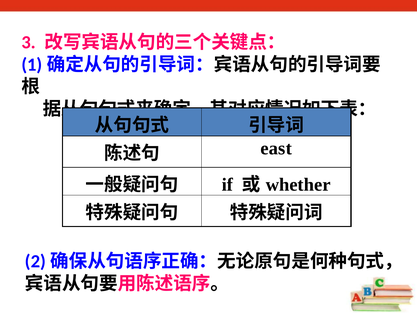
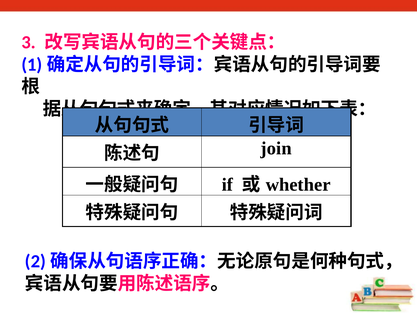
east: east -> join (276, 148)
